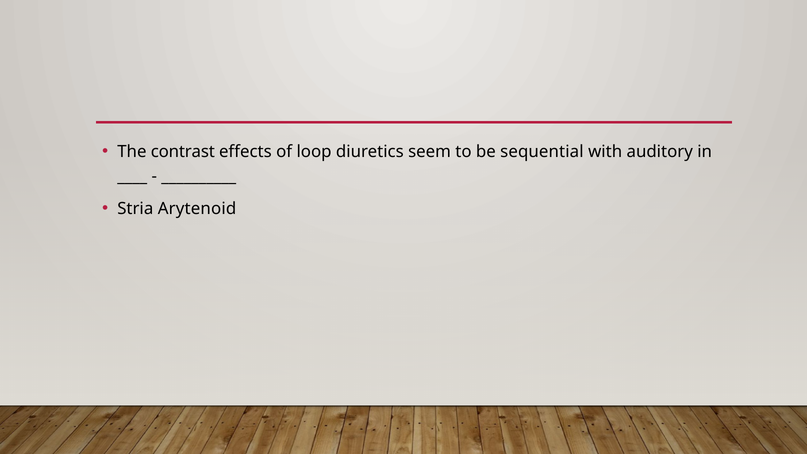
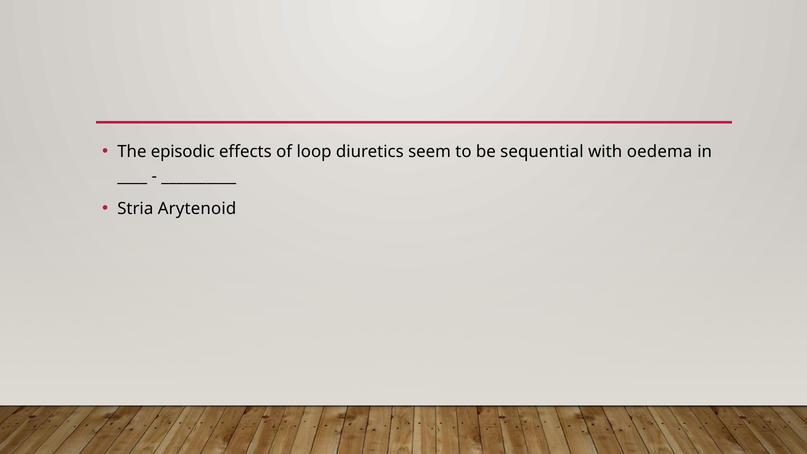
contrast: contrast -> episodic (183, 152)
auditory: auditory -> oedema (660, 152)
